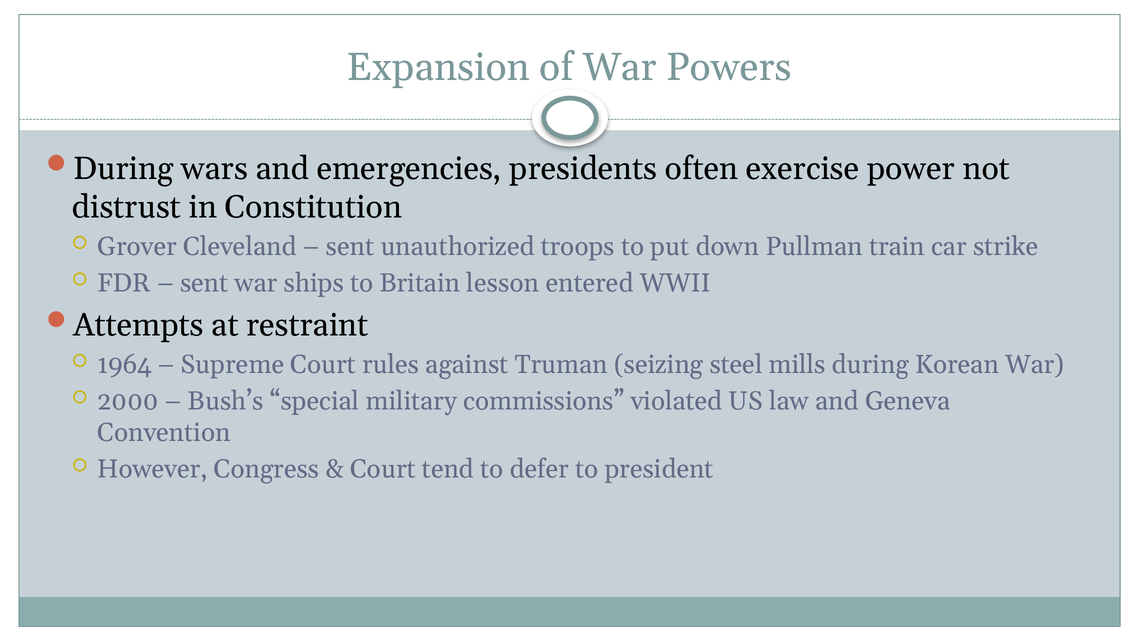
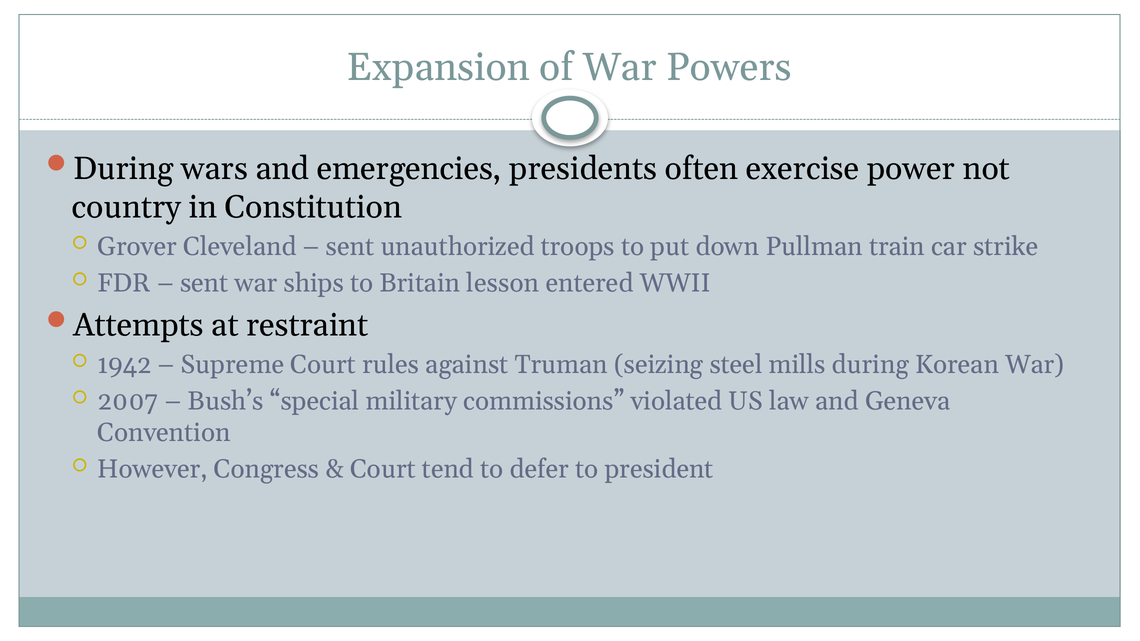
distrust: distrust -> country (126, 207)
1964: 1964 -> 1942 (125, 365)
2000: 2000 -> 2007 (128, 401)
